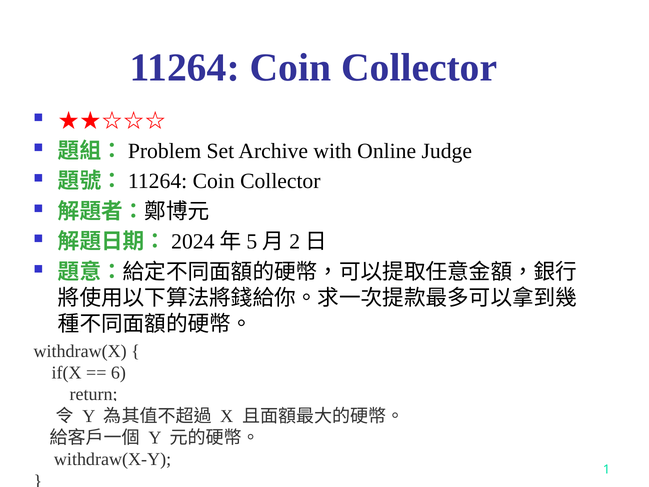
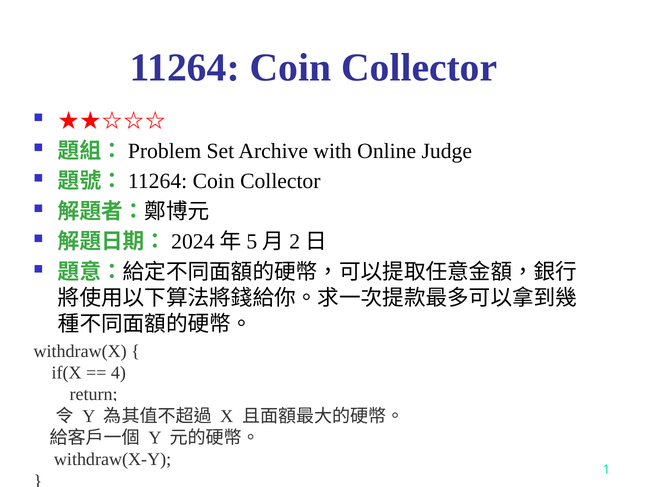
6: 6 -> 4 (118, 373)
